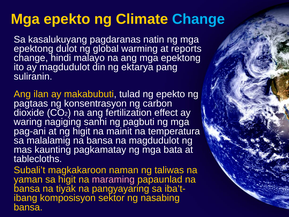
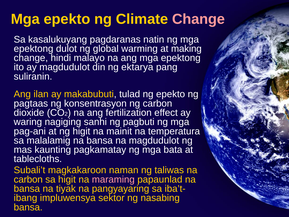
Change colour: light blue -> pink (199, 19)
reports: reports -> making (186, 49)
yaman: yaman -> carbon (28, 179)
komposisyon: komposisyon -> impluwensya (68, 198)
